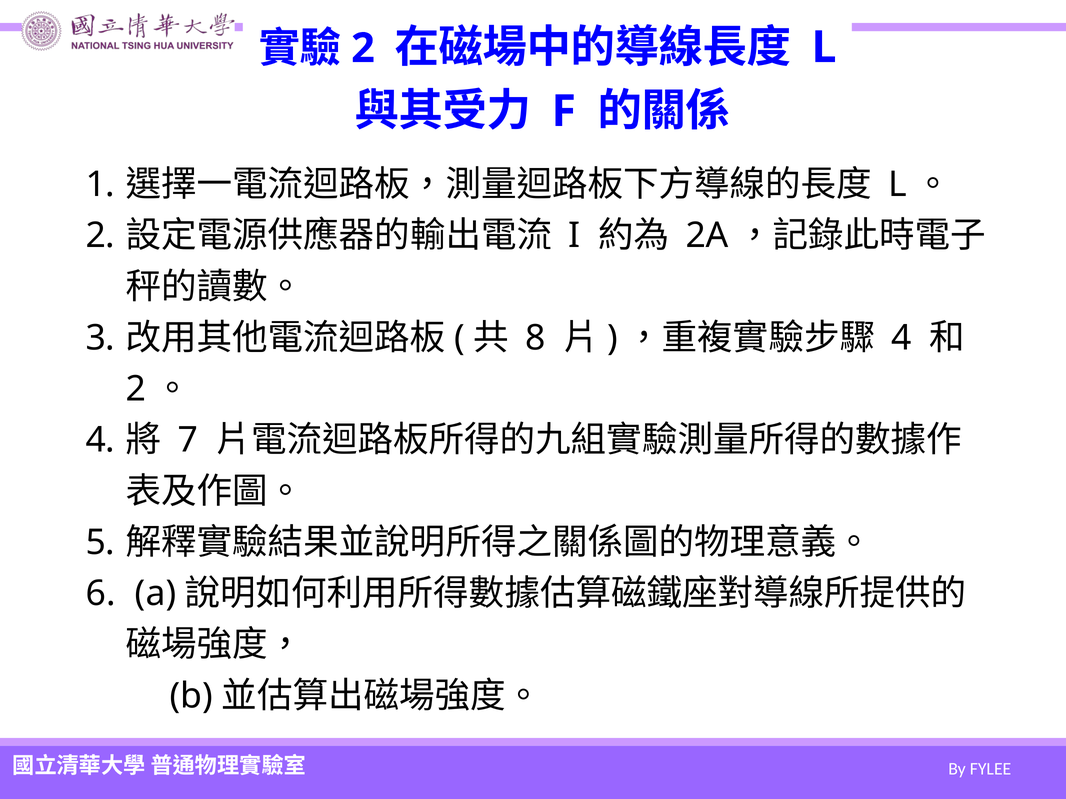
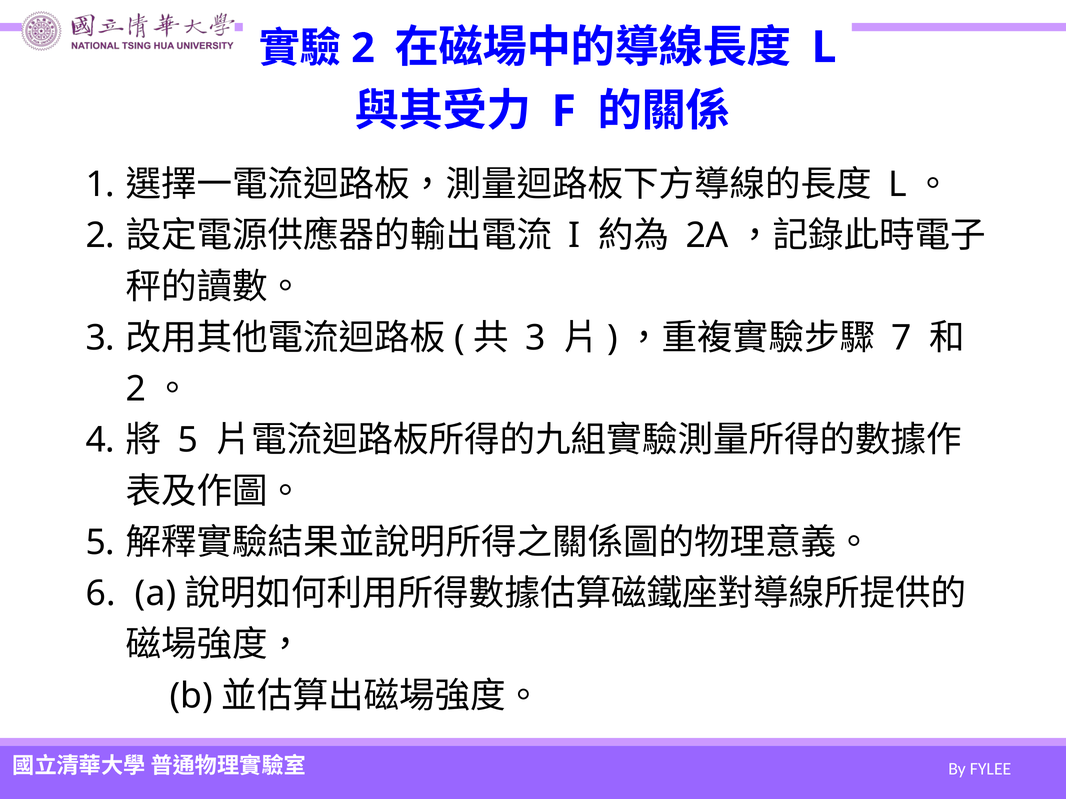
8: 8 -> 3 (535, 338)
4: 4 -> 7 (902, 338)
7: 7 -> 5 (188, 441)
